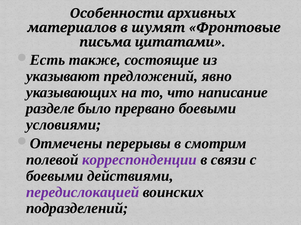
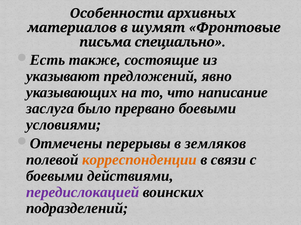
цитатами: цитатами -> специально (180, 42)
разделе: разделе -> заслуга (50, 109)
смотрим: смотрим -> земляков (216, 144)
корреспонденции colour: purple -> orange (140, 160)
